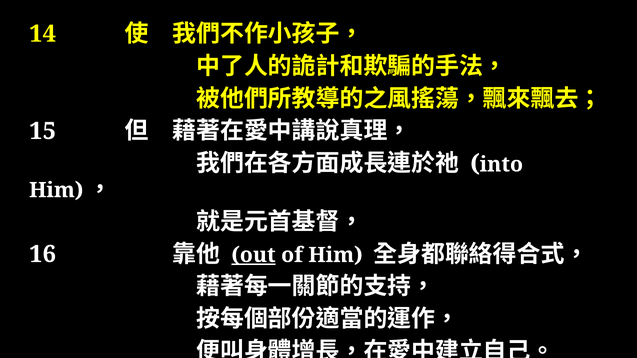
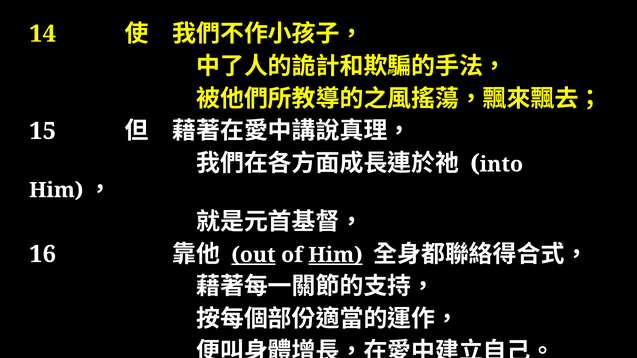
Him underline: none -> present (335, 255)
